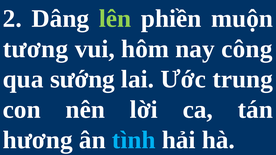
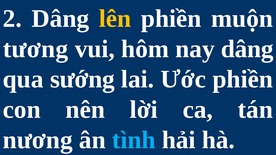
lên colour: light green -> yellow (115, 19)
nay công: công -> dâng (247, 49)
Ước trung: trung -> phiền (243, 79)
hương: hương -> nương (38, 140)
